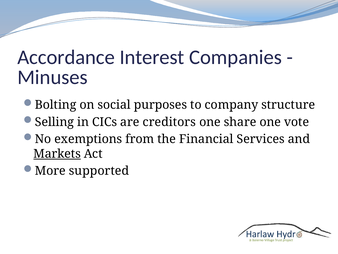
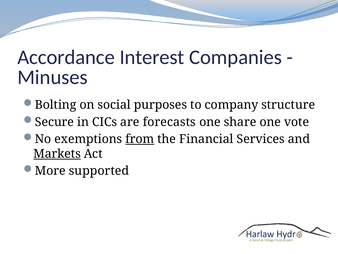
Selling: Selling -> Secure (54, 122)
creditors: creditors -> forecasts (169, 122)
from underline: none -> present (140, 139)
